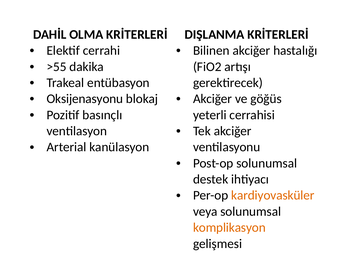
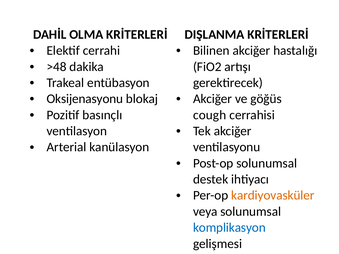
>55: >55 -> >48 (57, 67)
yeterli: yeterli -> cough (210, 115)
komplikasyon colour: orange -> blue (229, 228)
